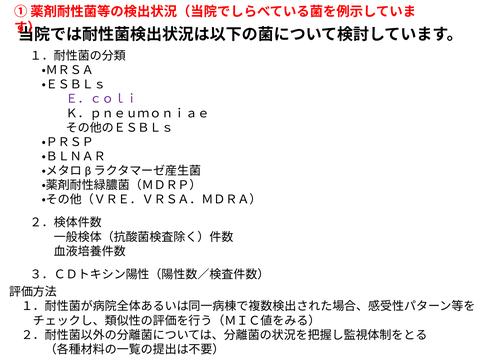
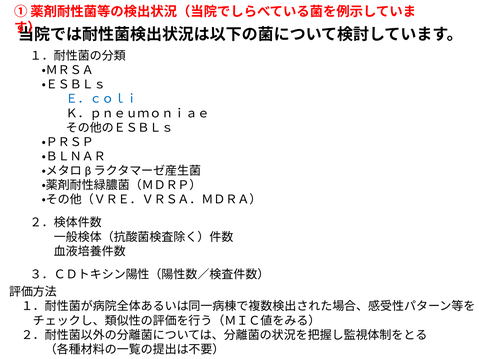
Ｅ．ｃｏｌｉ colour: purple -> blue (102, 99)
